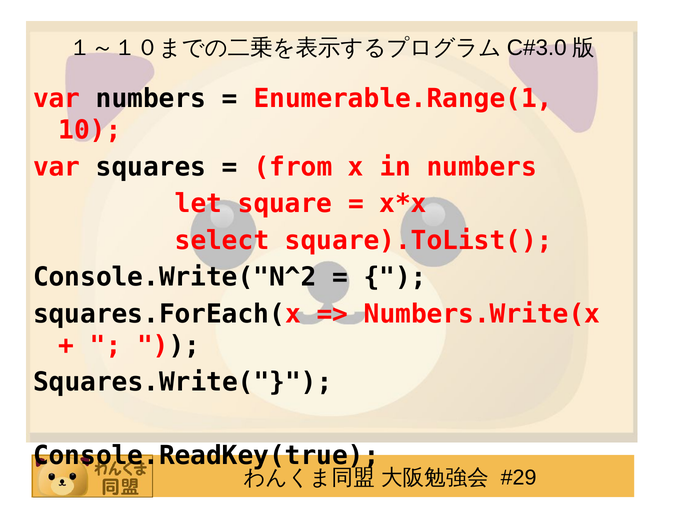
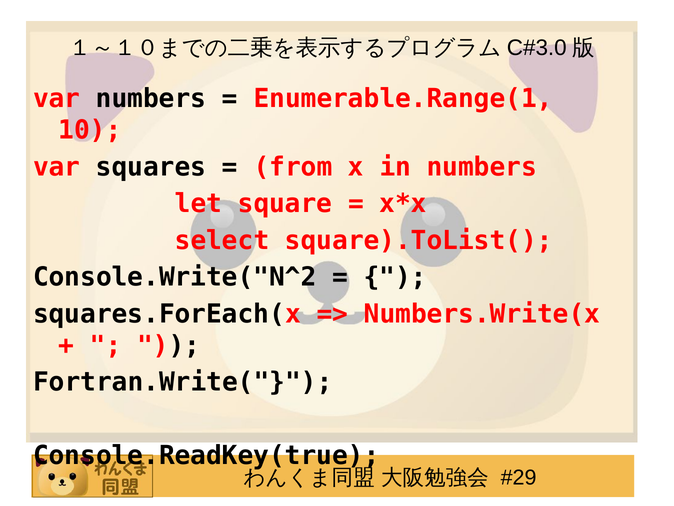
Squares.Write(: Squares.Write( -> Fortran.Write( (183, 382)
